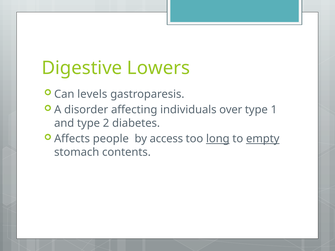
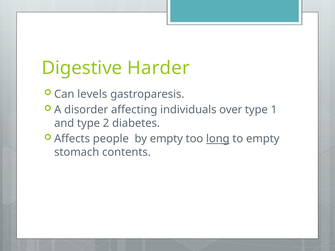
Lowers: Lowers -> Harder (158, 68)
by access: access -> empty (166, 139)
empty underline: present -> none (263, 139)
